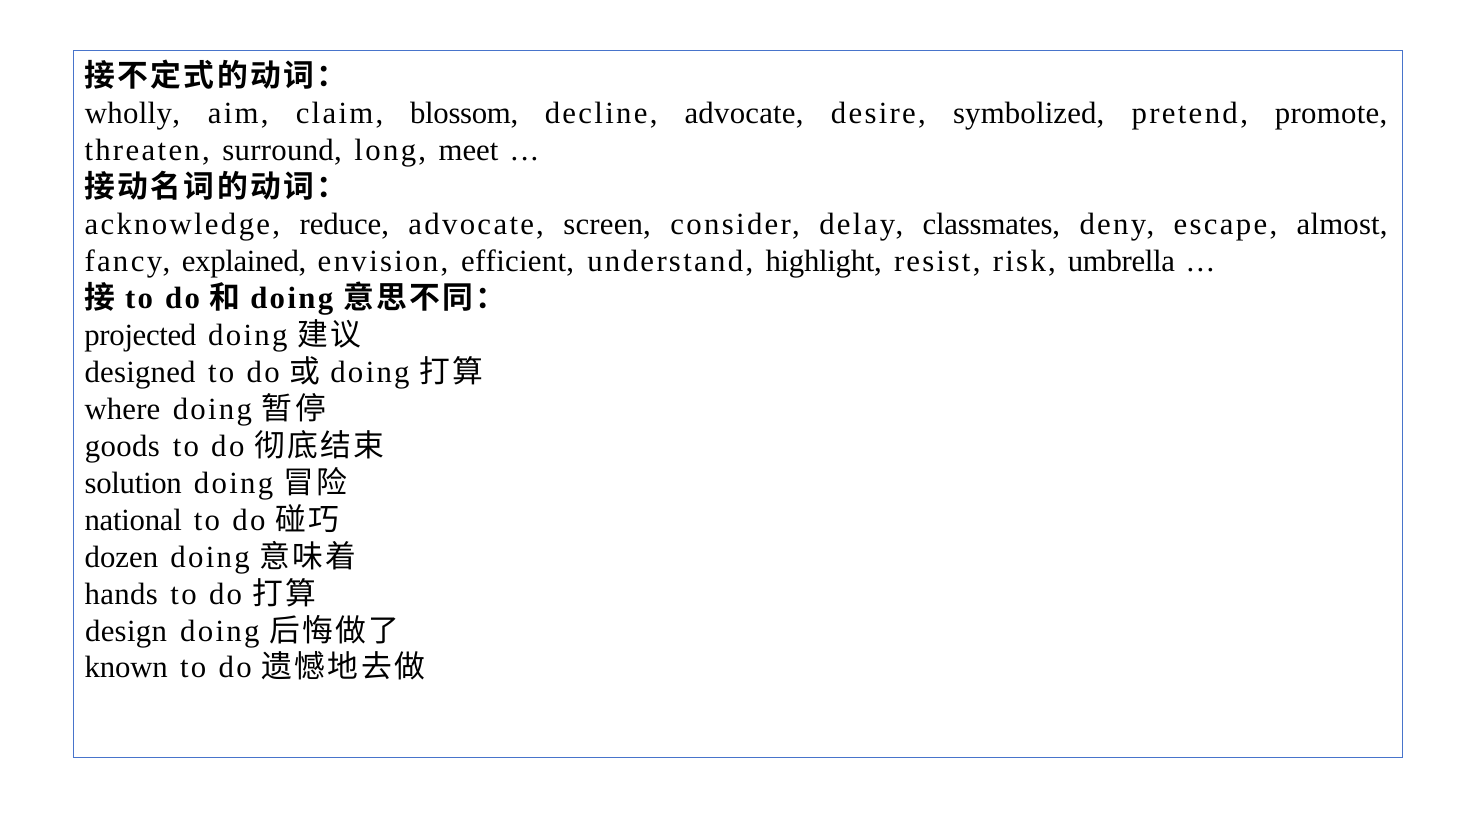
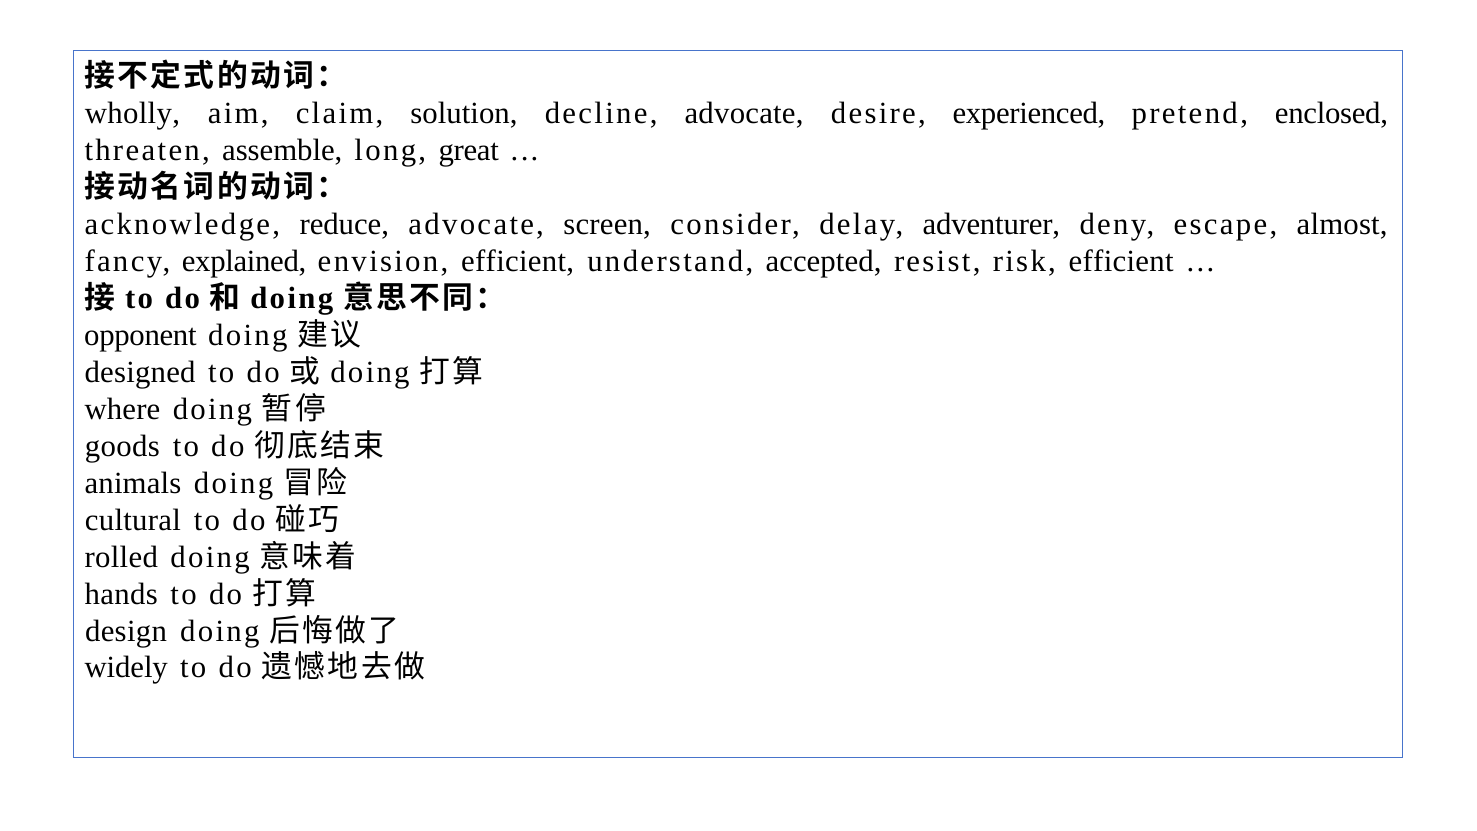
blossom: blossom -> solution (464, 114)
symbolized: symbolized -> experienced (1029, 114)
promote: promote -> enclosed (1331, 114)
surround: surround -> assemble (282, 151)
meet: meet -> great (469, 151)
classmates: classmates -> adventurer (991, 224)
highlight: highlight -> accepted (824, 261)
risk umbrella: umbrella -> efficient (1121, 261)
projected: projected -> opponent (140, 335)
solution: solution -> animals (133, 483)
national: national -> cultural (133, 520)
dozen: dozen -> rolled (121, 557)
known: known -> widely (126, 668)
